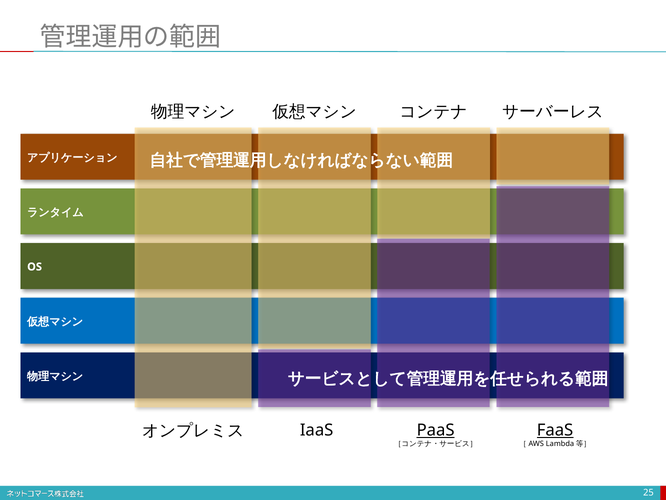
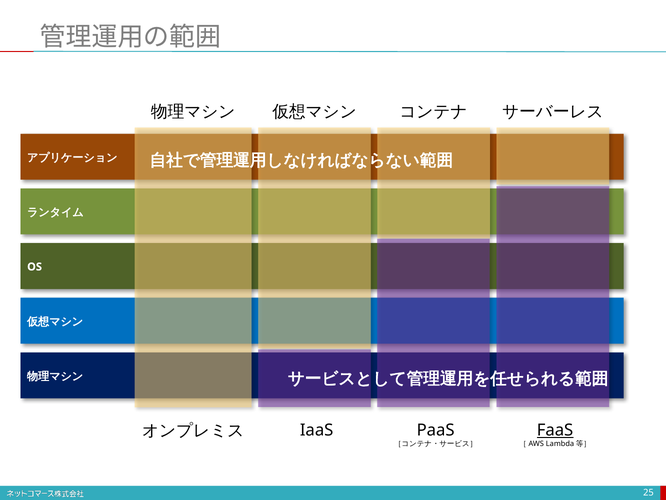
PaaS underline: present -> none (436, 430)
